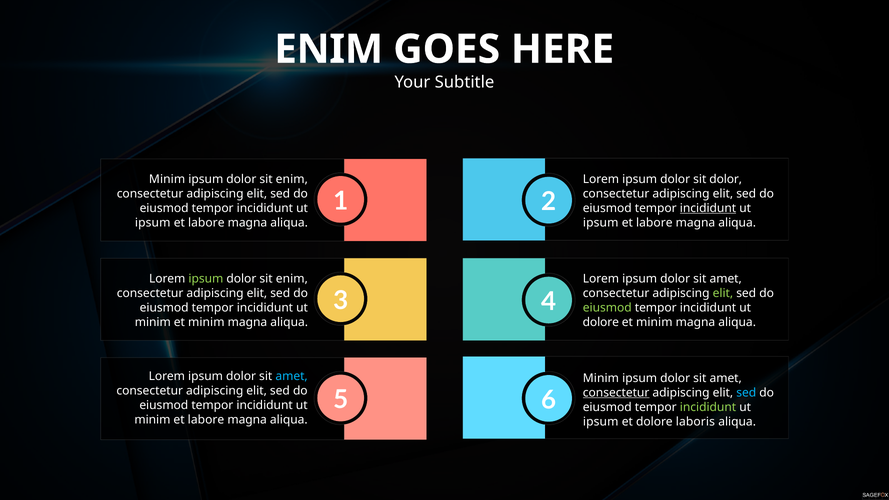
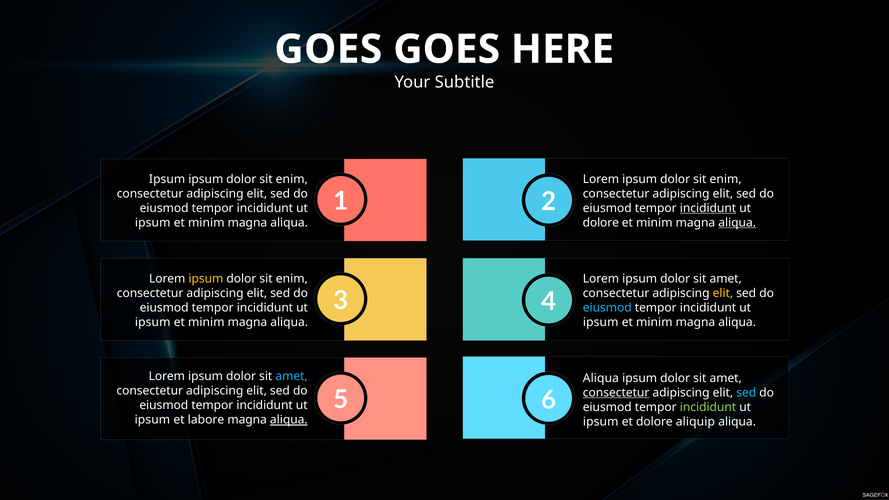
ENIM: ENIM -> GOES (328, 49)
Minim: Minim -> Ipsum (167, 179)
dolor: dolor -> enim (726, 179)
labore: labore -> minim (206, 223)
ipsum: ipsum -> dolore (601, 223)
labore: labore -> minim (654, 223)
aliqua underline: none -> present (737, 223)
ipsum colour: light green -> yellow (206, 279)
elit colour: light green -> yellow (723, 293)
eiusmod colour: light green -> light blue (607, 308)
minim: minim -> ipsum (153, 322)
dolore: dolore -> ipsum (601, 322)
Minim: Minim -> Aliqua (601, 378)
minim: minim -> ipsum (152, 420)
aliqua underline: none -> present (289, 420)
laboris: laboris -> aliquip (695, 422)
